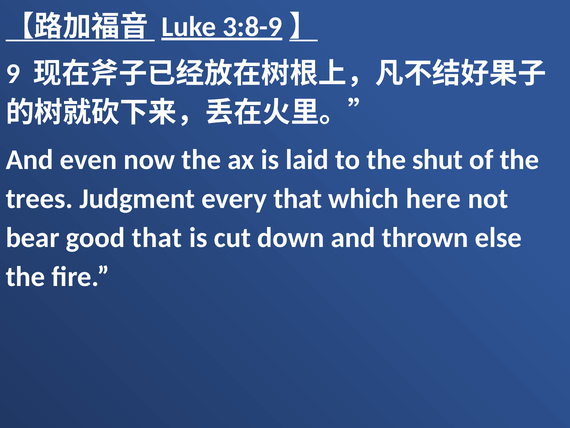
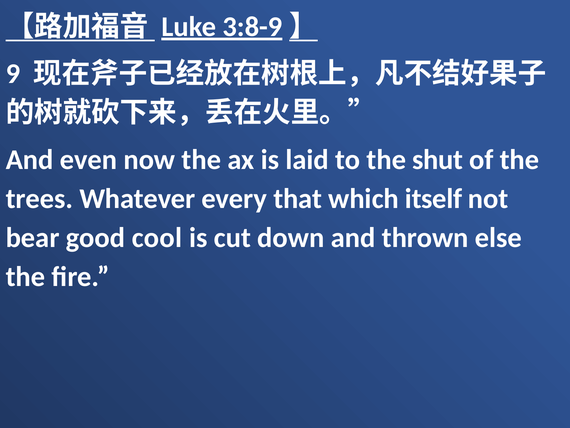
Judgment: Judgment -> Whatever (137, 198)
here: here -> itself (434, 198)
good that: that -> cool (157, 237)
